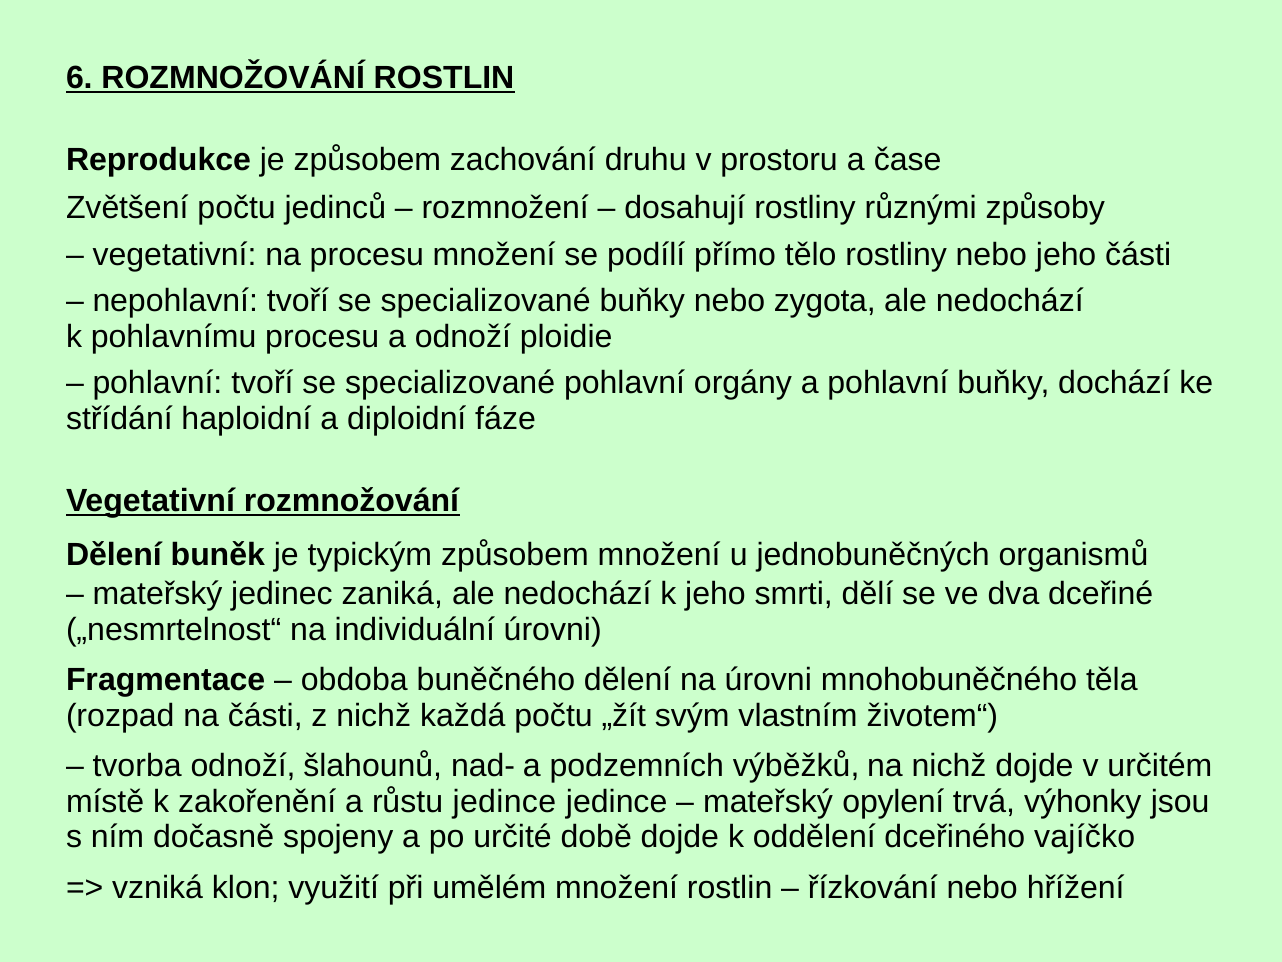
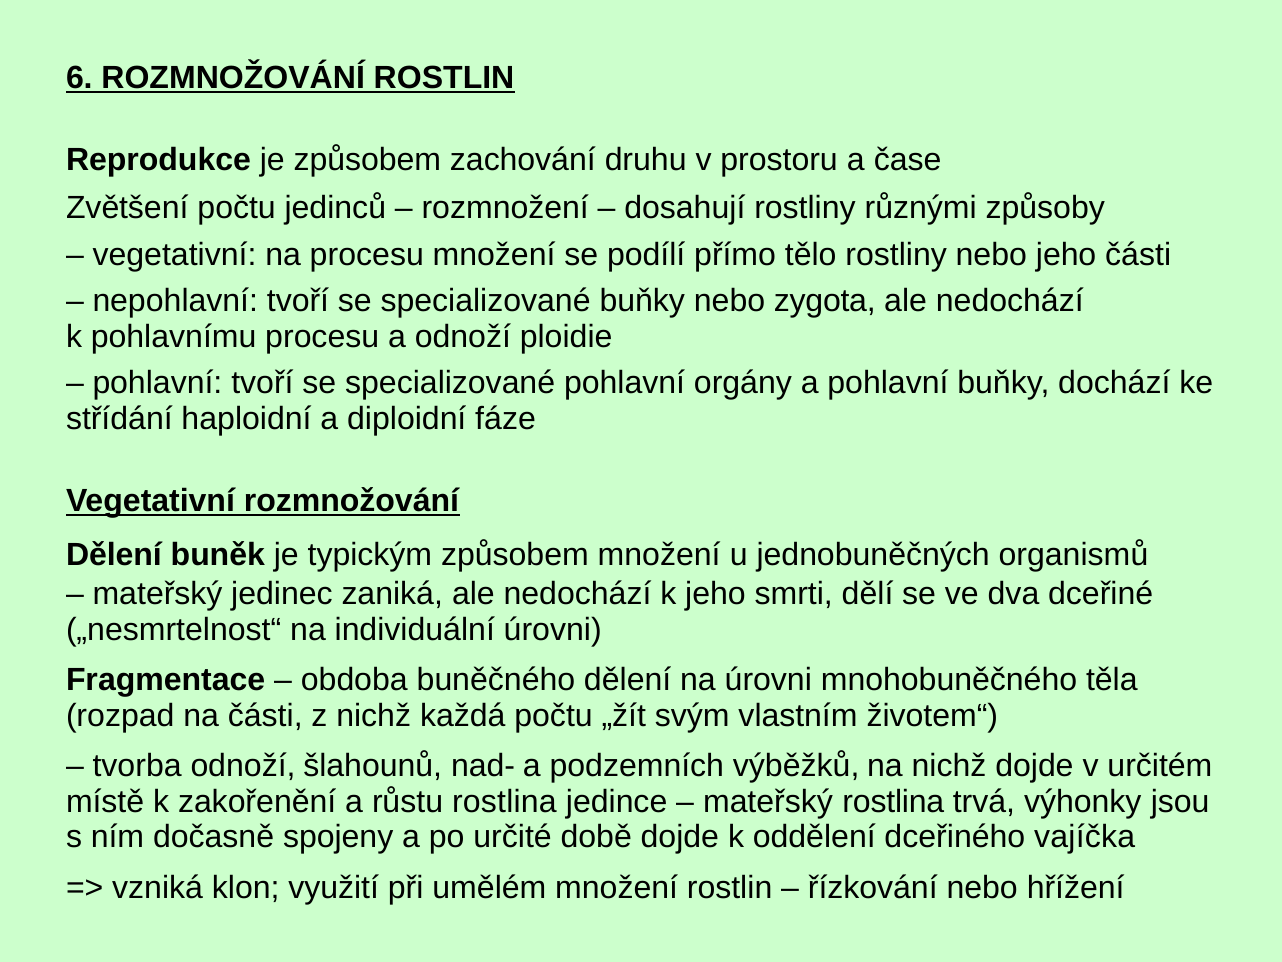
růstu jedince: jedince -> rostlina (504, 801)
mateřský opylení: opylení -> rostlina (893, 801)
vajíčko: vajíčko -> vajíčka (1085, 837)
